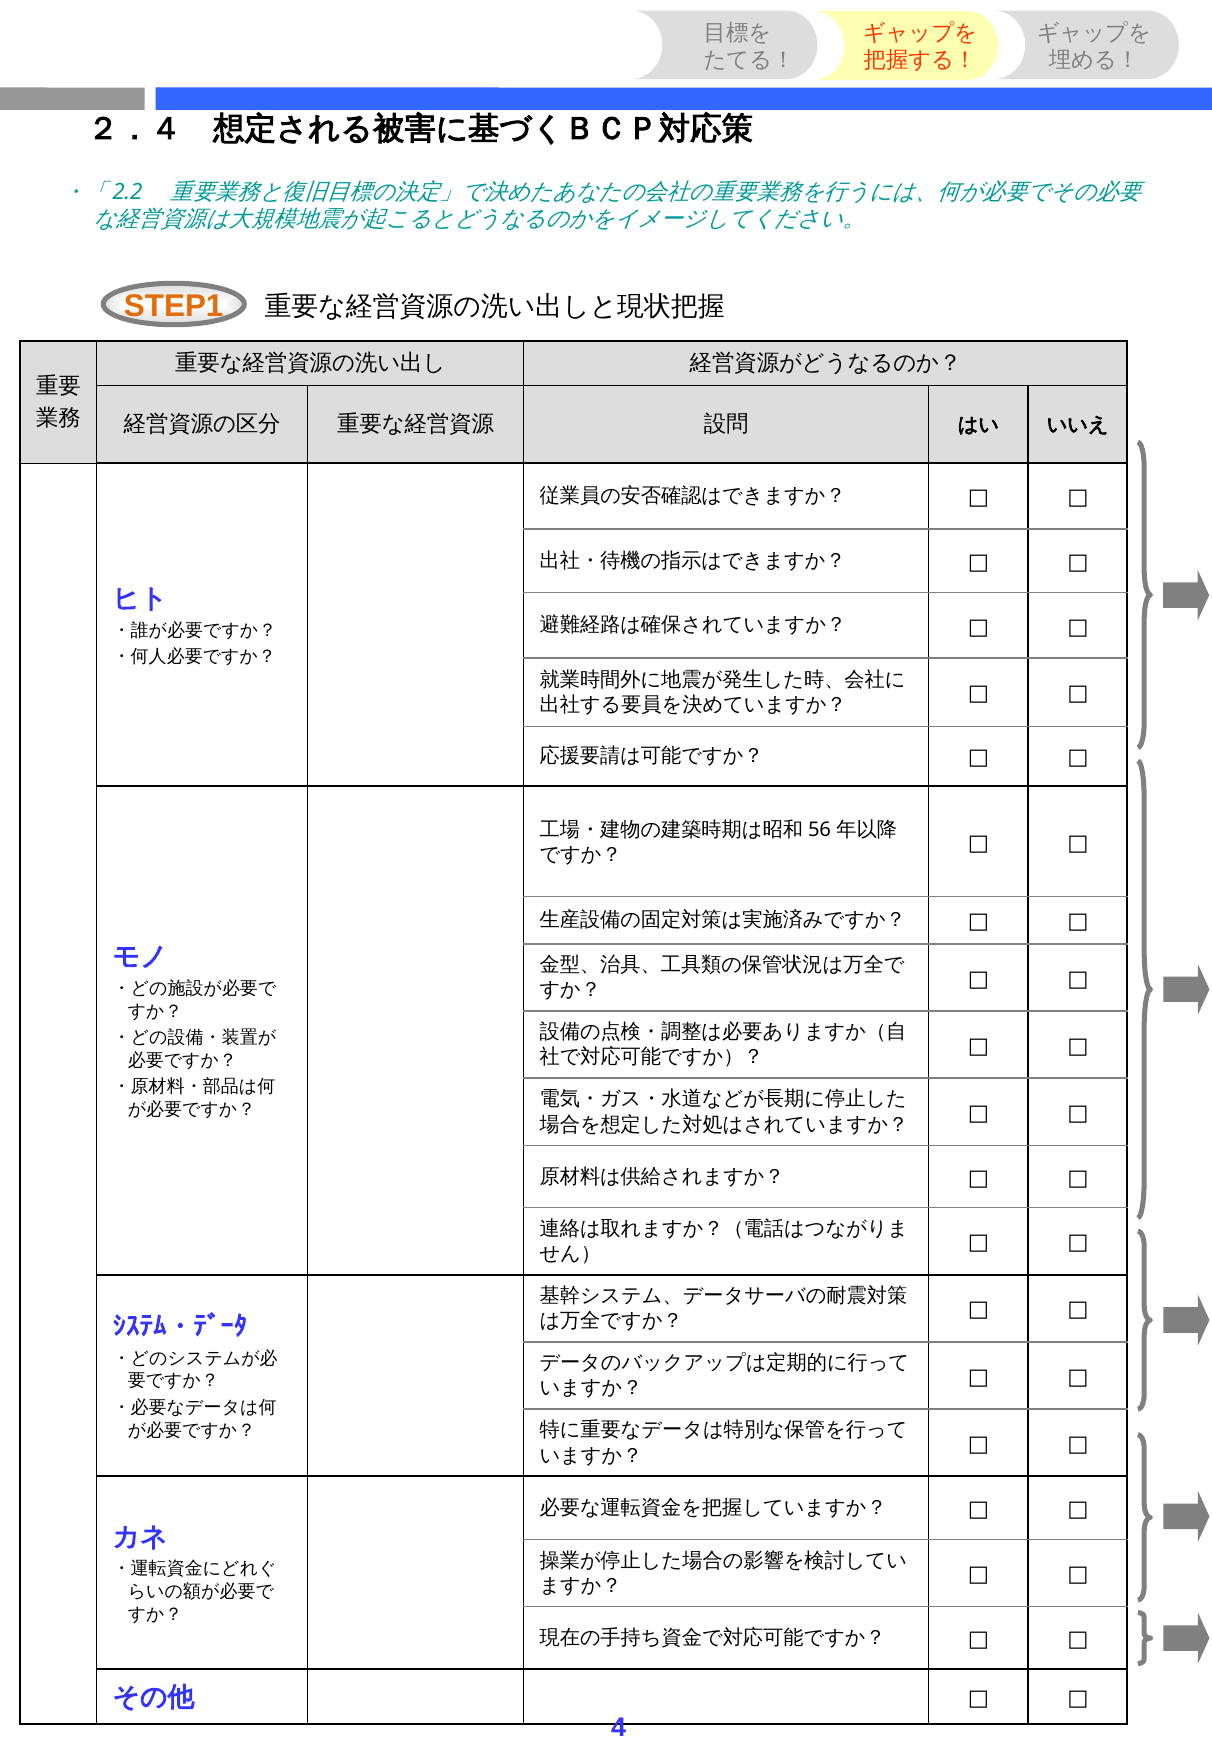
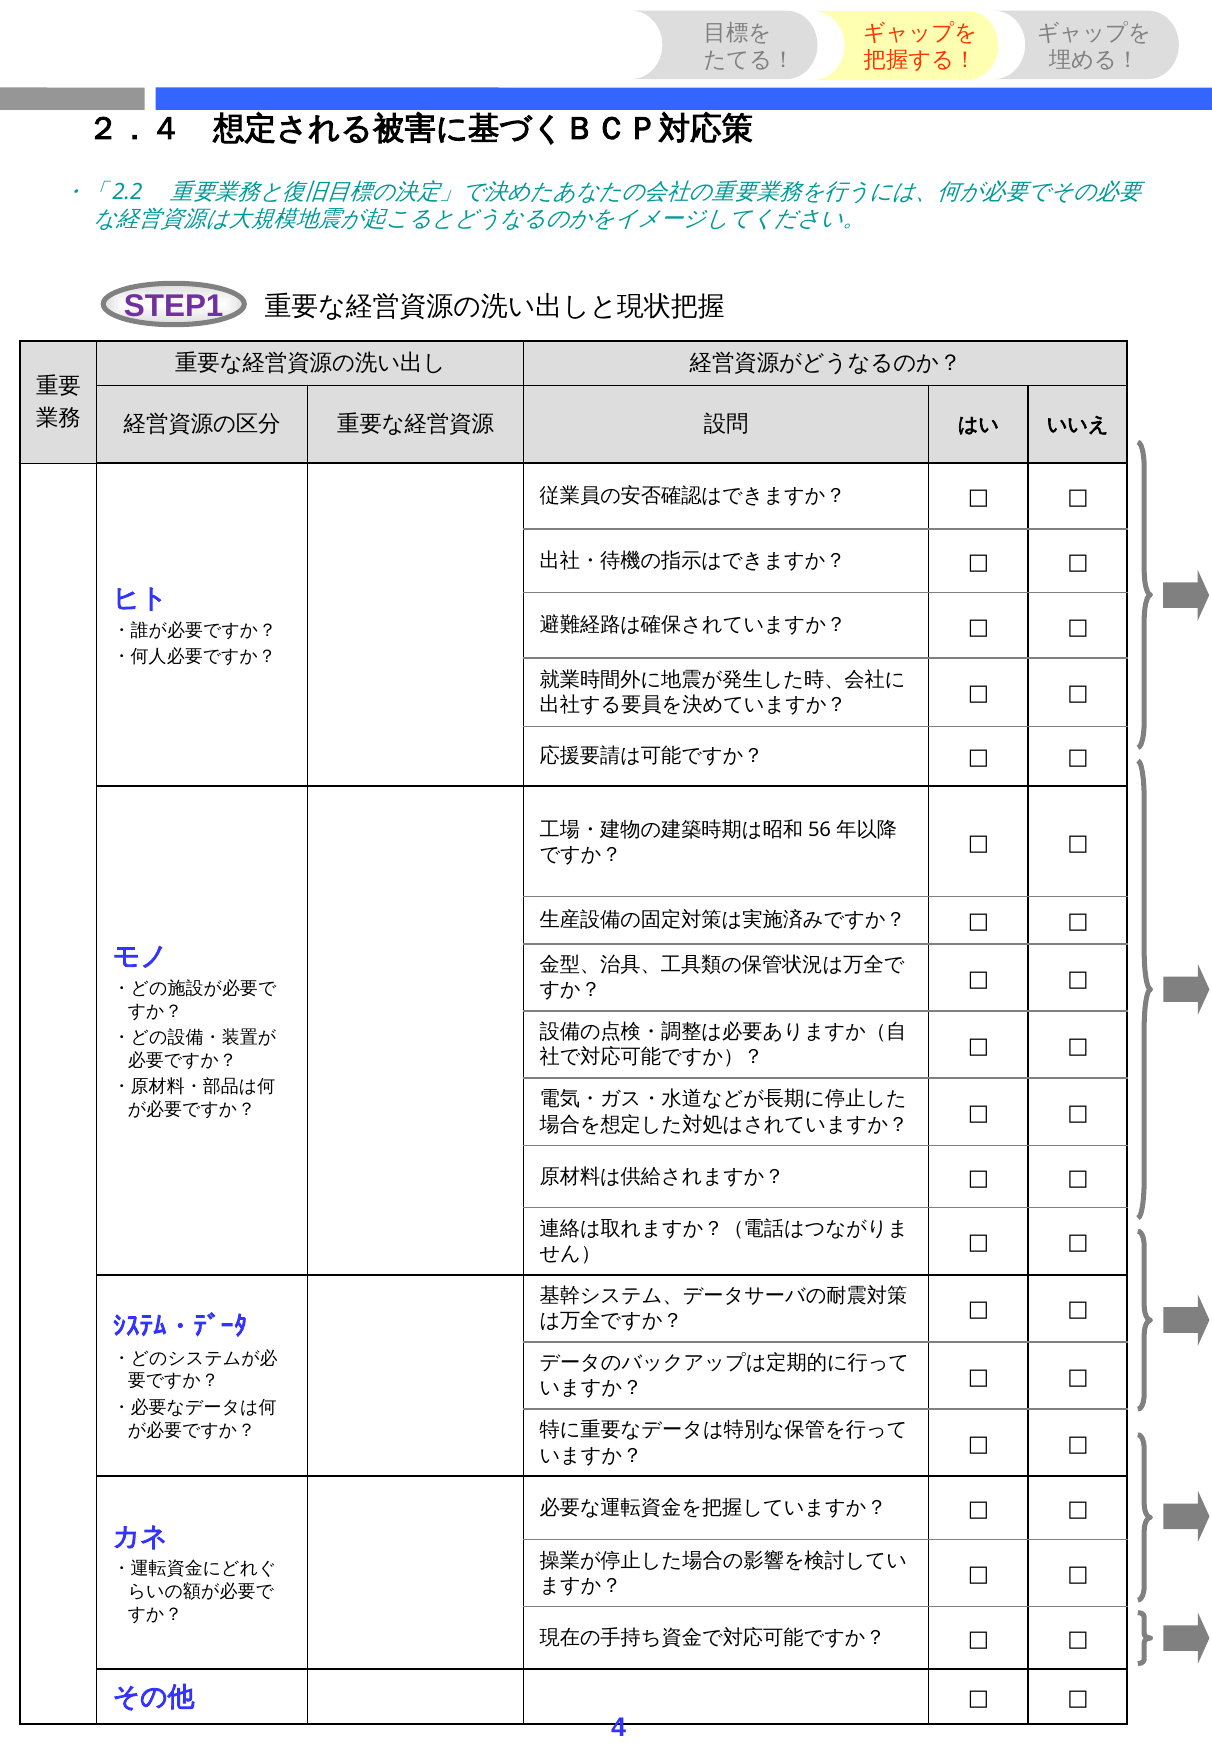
STEP1 colour: orange -> purple (174, 307)
